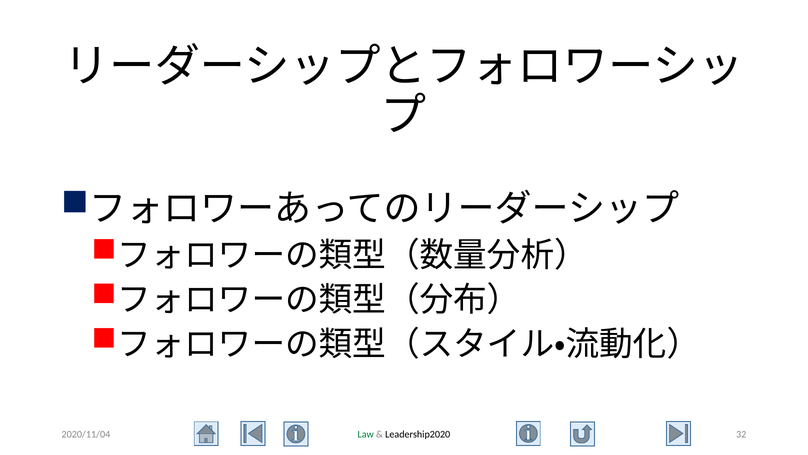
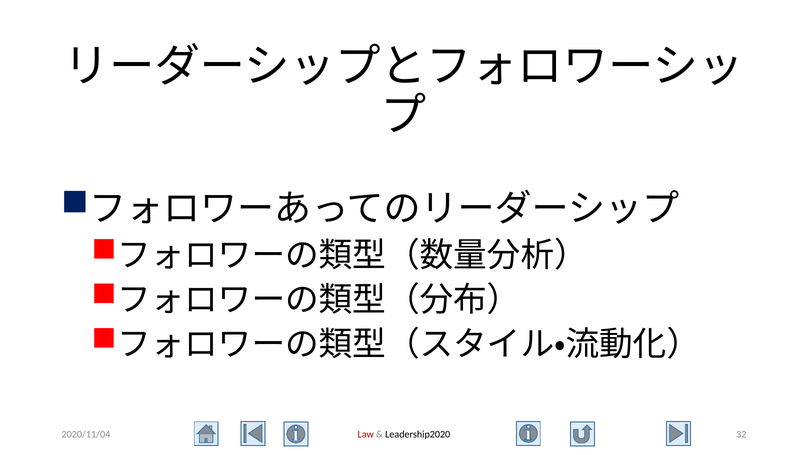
Law colour: green -> red (366, 434)
